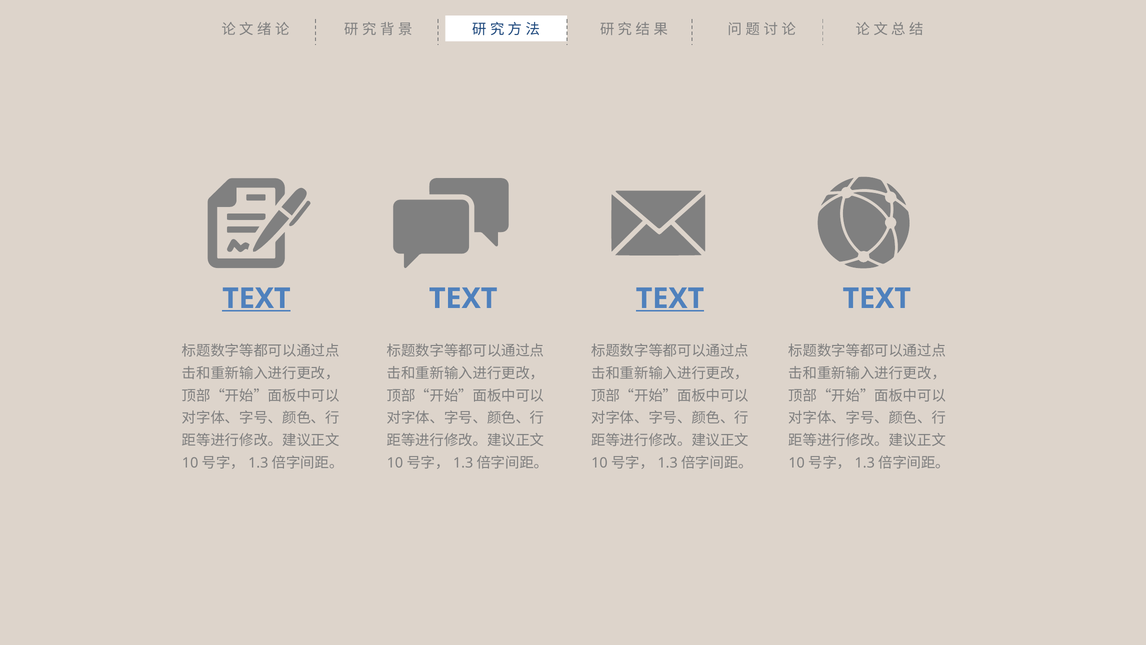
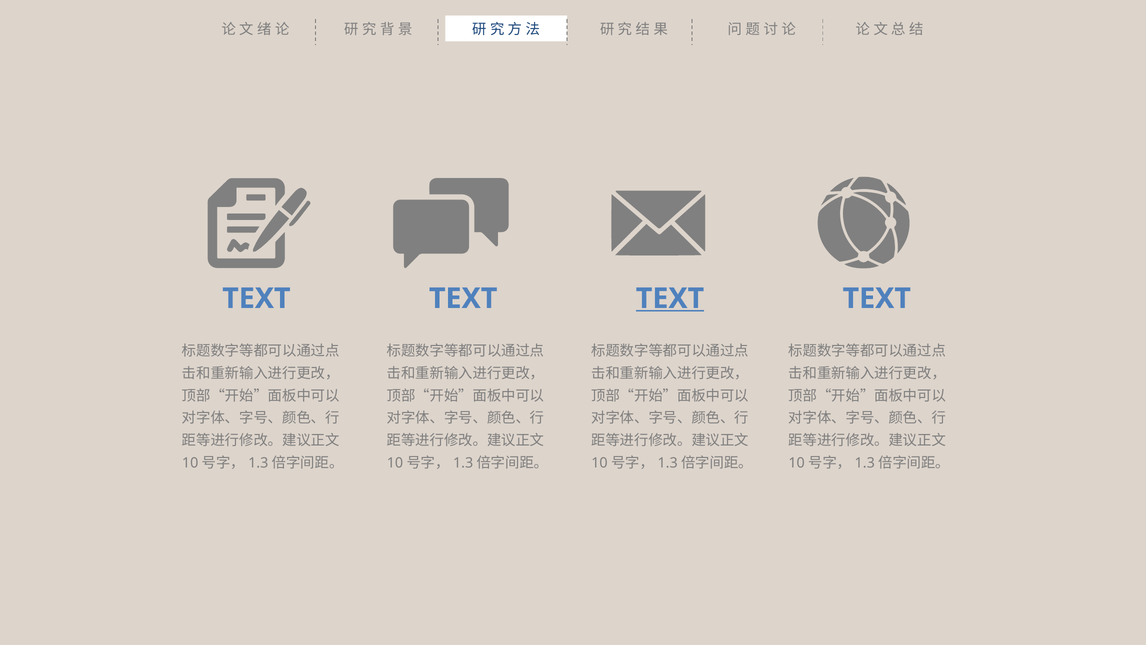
TEXT underline: present -> none (256, 298)
